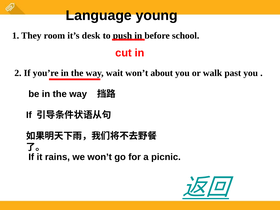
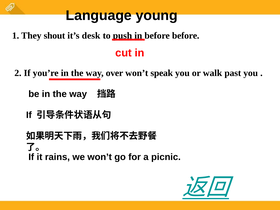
room: room -> shout (54, 36)
before school: school -> before (186, 36)
wait: wait -> over (115, 73)
about: about -> speak (162, 73)
